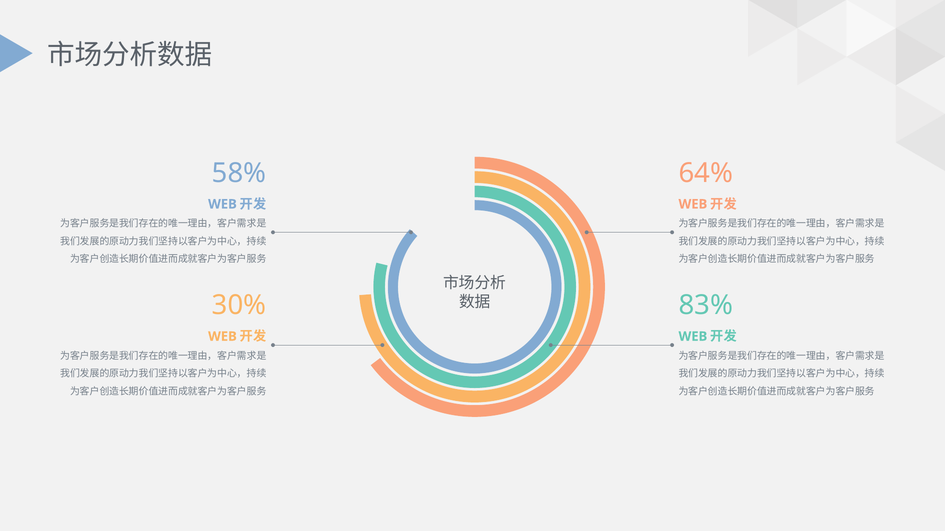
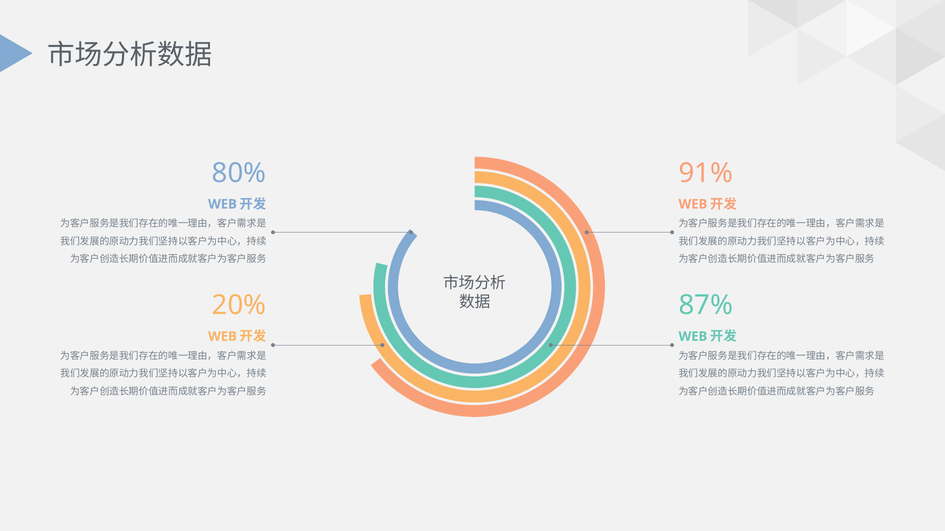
58%: 58% -> 80% (239, 173)
64%: 64% -> 91% (706, 173)
30%: 30% -> 20% (239, 306)
83%: 83% -> 87% (706, 306)
